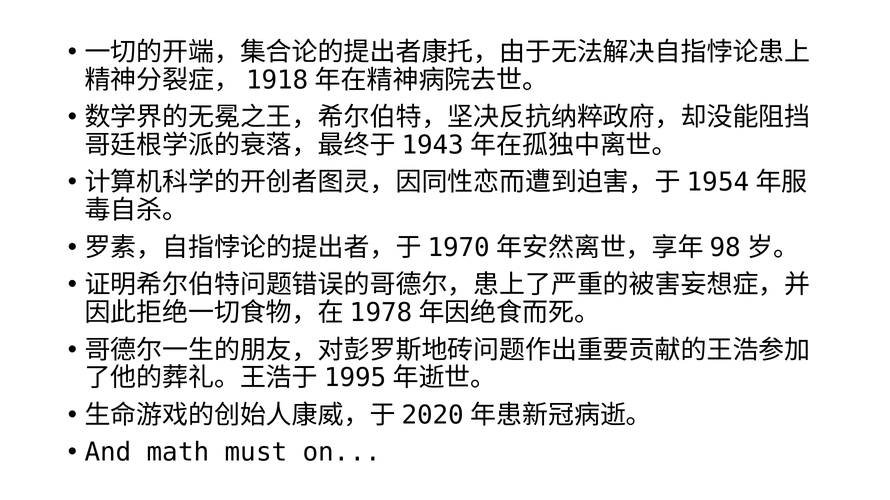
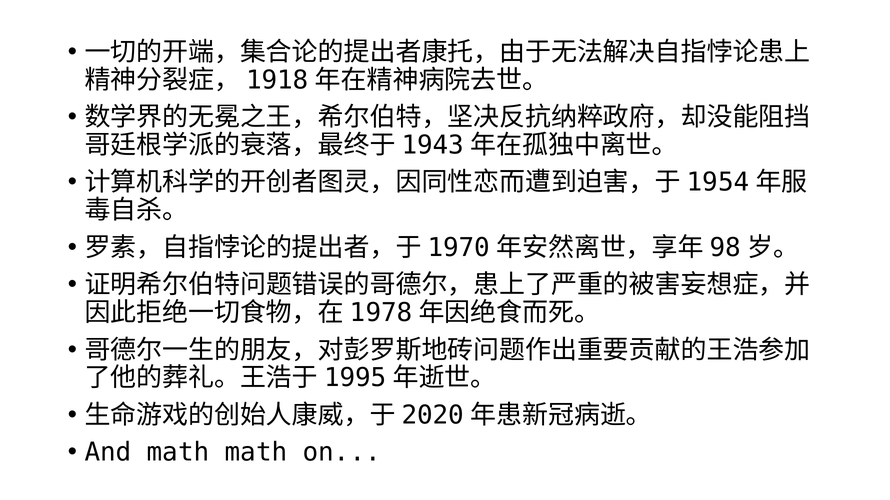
math must: must -> math (256, 453)
